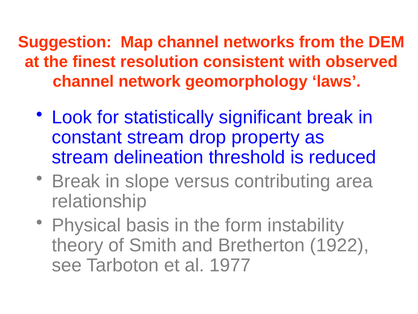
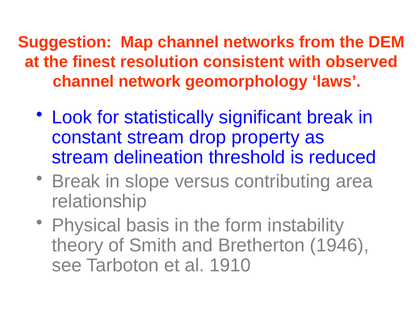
1922: 1922 -> 1946 (339, 245)
1977: 1977 -> 1910 (230, 265)
